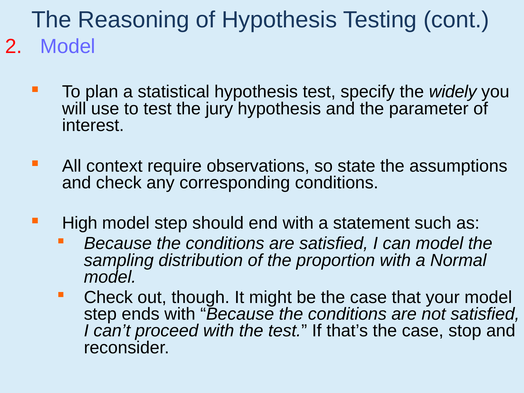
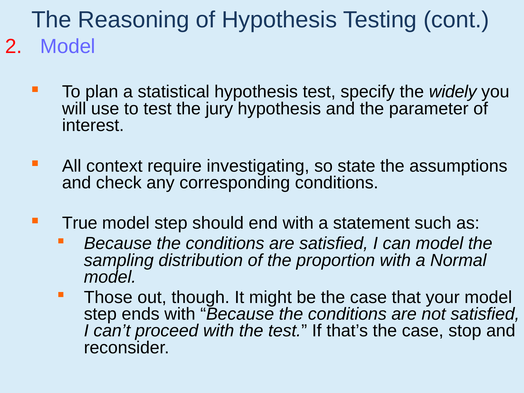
observations: observations -> investigating (258, 166)
High: High -> True (80, 223)
Check: Check -> Those (108, 297)
